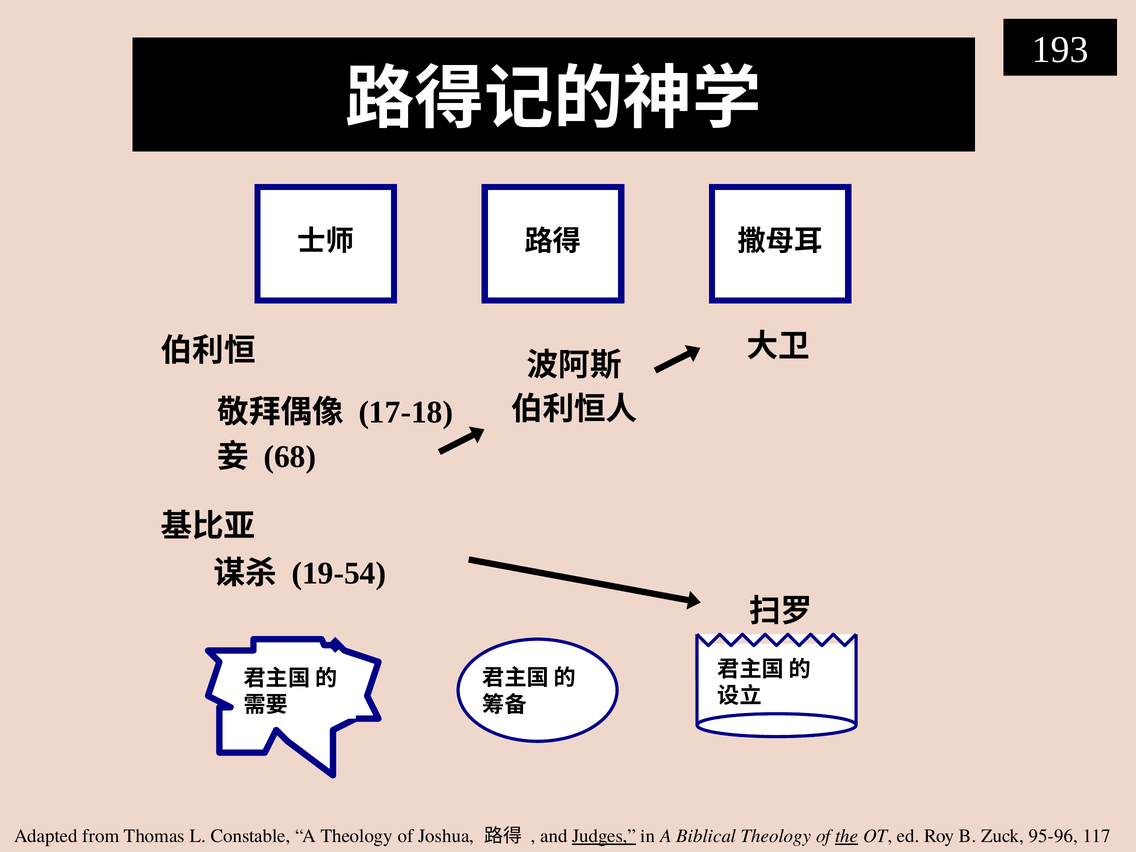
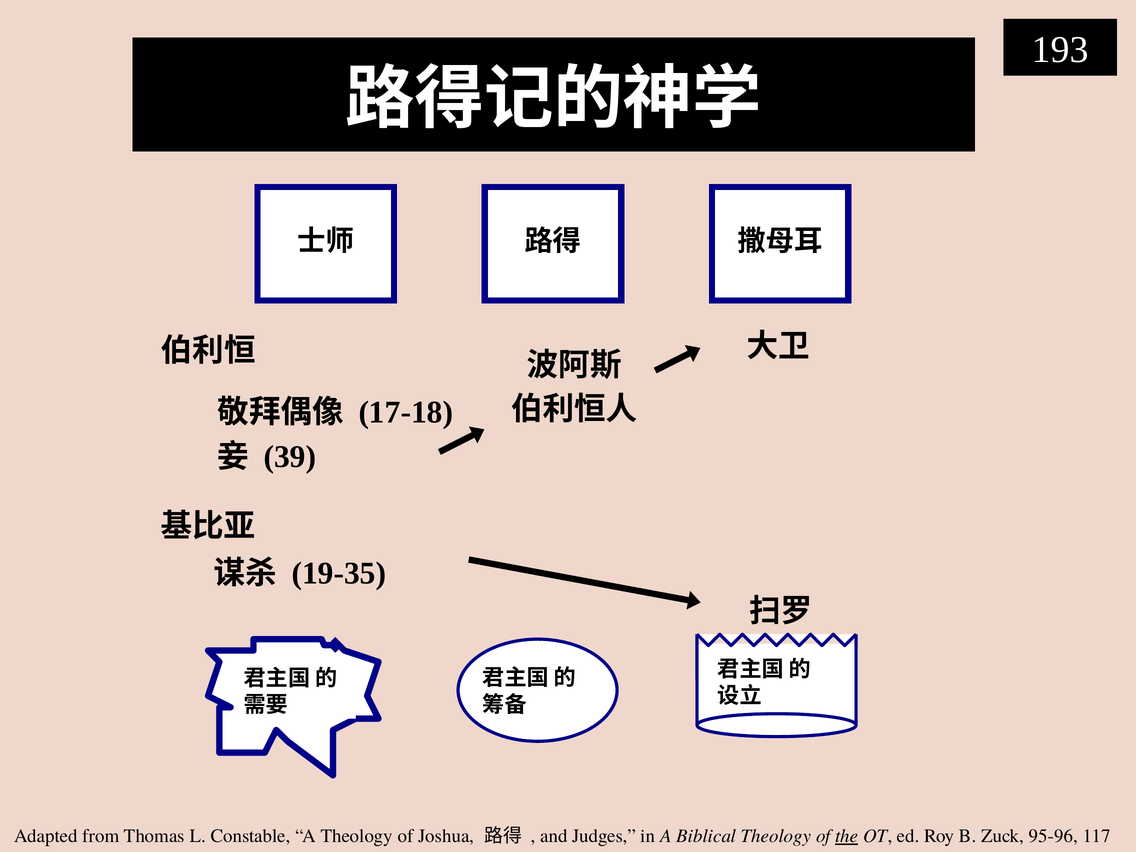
68: 68 -> 39 (290, 457)
19-54: 19-54 -> 19-35 (339, 573)
Judges underline: present -> none (604, 836)
